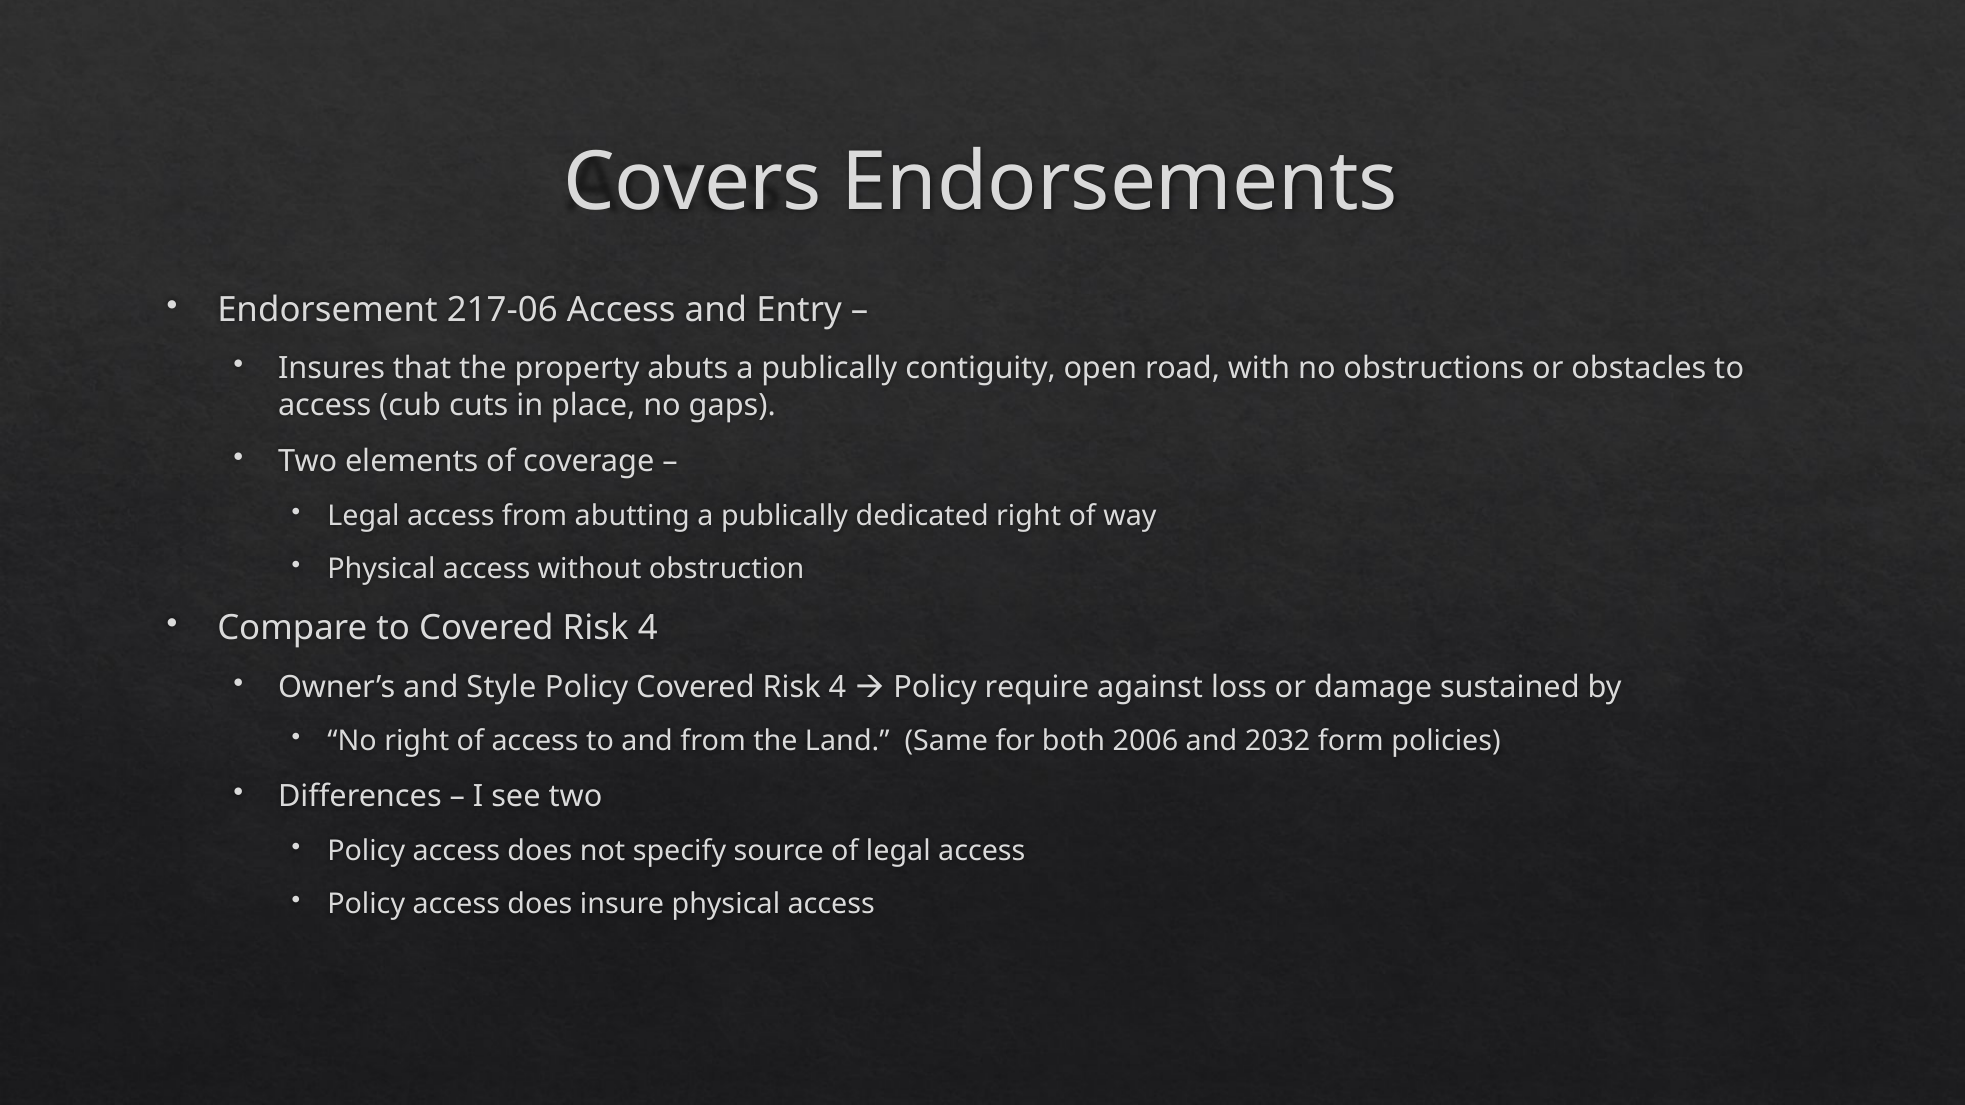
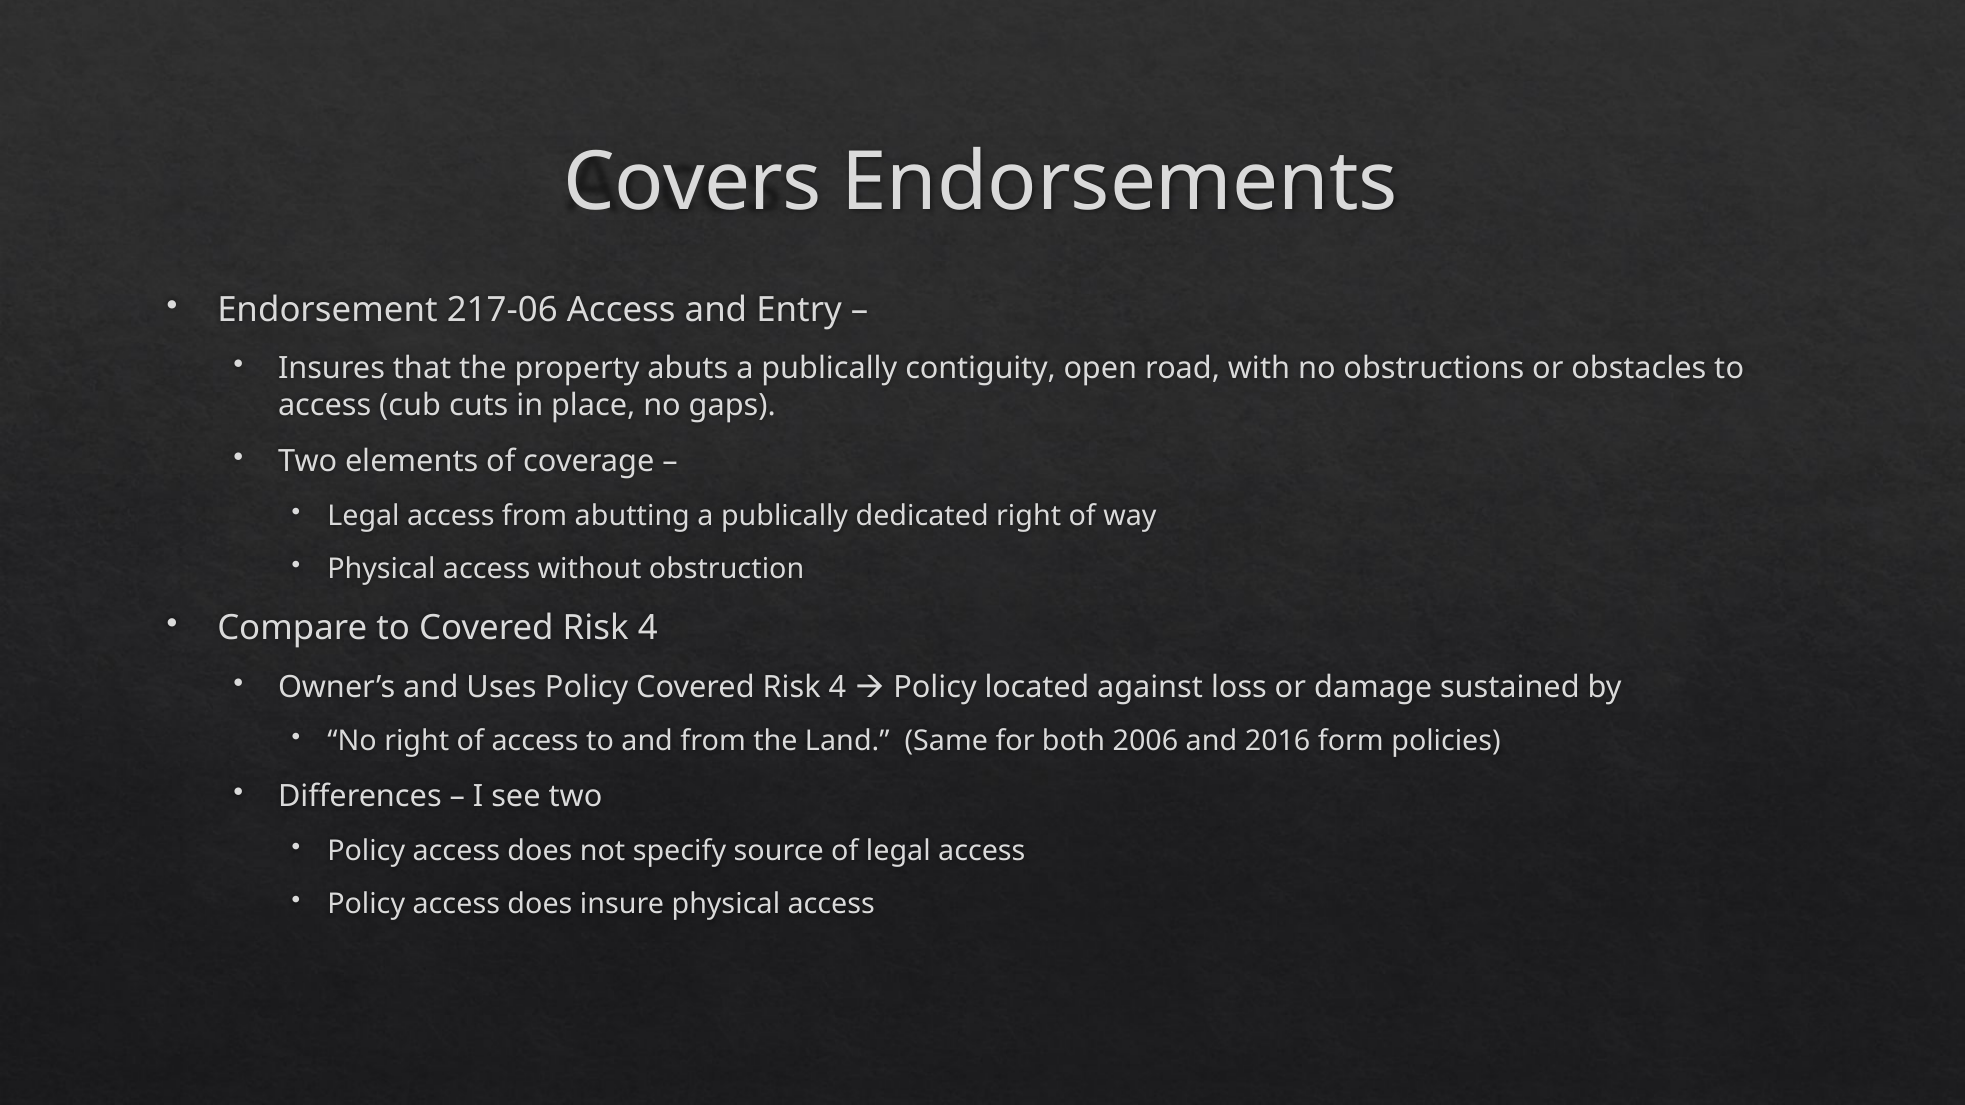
Style: Style -> Uses (501, 687)
require: require -> located (1037, 687)
2032: 2032 -> 2016 (1278, 742)
